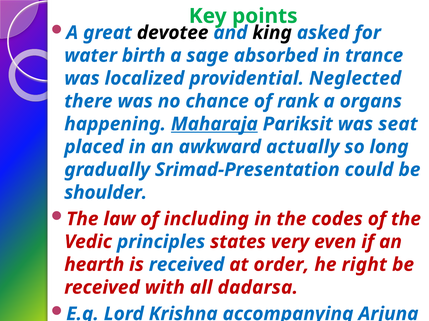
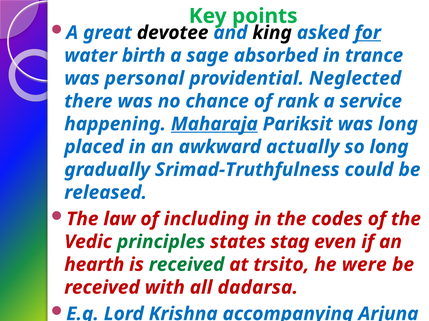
for underline: none -> present (368, 33)
localized: localized -> personal (144, 79)
organs: organs -> service (371, 101)
was seat: seat -> long (398, 124)
Srimad-Presentation: Srimad-Presentation -> Srimad-Truthfulness (247, 170)
shoulder: shoulder -> released (106, 193)
principles colour: blue -> green (161, 242)
very: very -> stag (290, 242)
received colour: blue -> green (187, 265)
order: order -> trsito (281, 265)
right: right -> were (364, 265)
